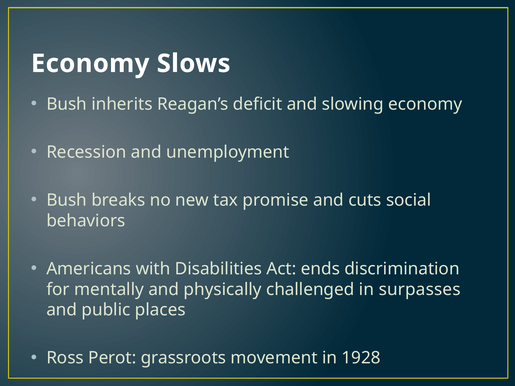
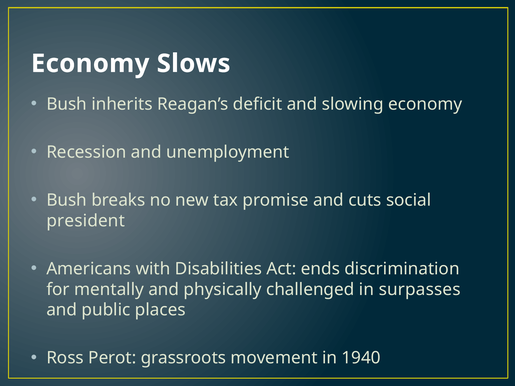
behaviors: behaviors -> president (86, 221)
1928: 1928 -> 1940 (361, 358)
